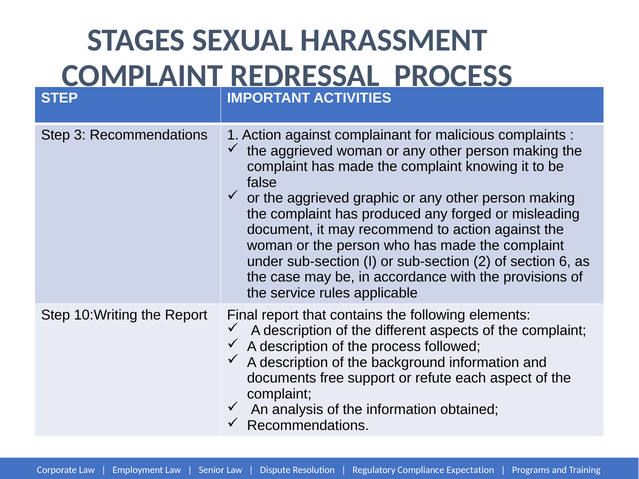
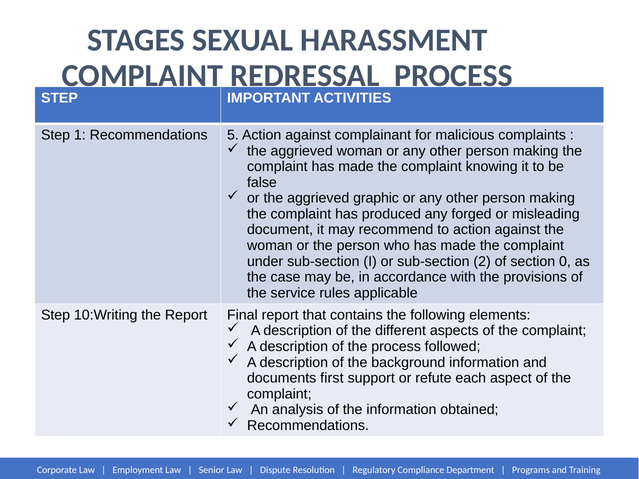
3: 3 -> 1 (80, 135)
1: 1 -> 5 (233, 135)
6: 6 -> 0 (565, 261)
free: free -> first (332, 378)
Expectation: Expectation -> Department (470, 470)
